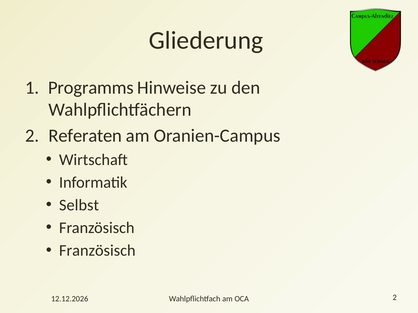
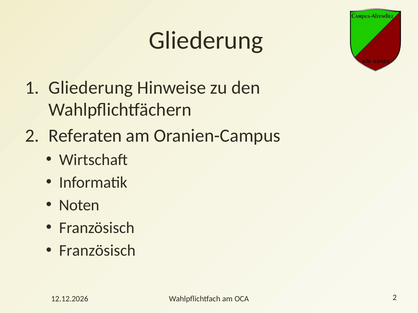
Programms: Programms -> Gliederung (91, 88)
Selbst: Selbst -> Noten (79, 205)
